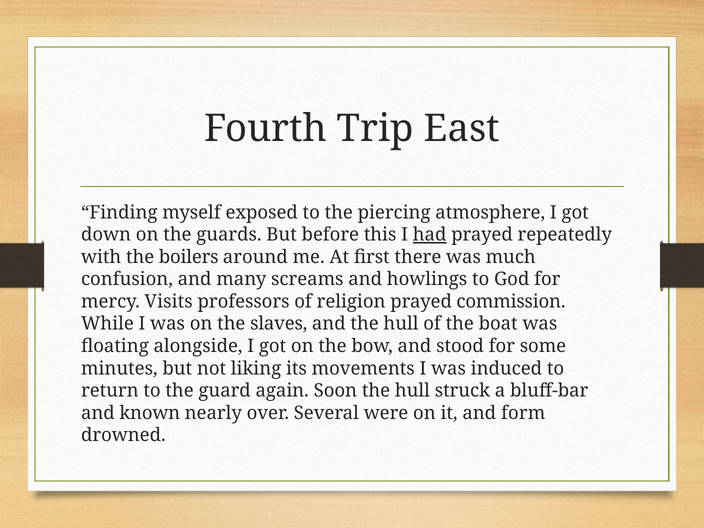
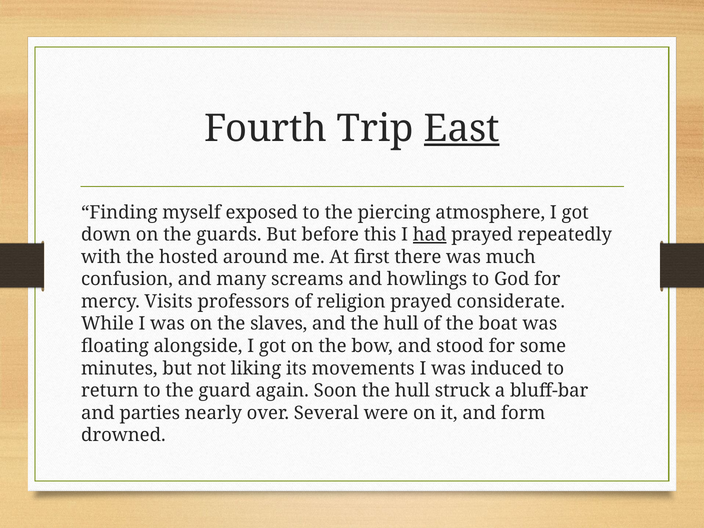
East underline: none -> present (462, 128)
boilers: boilers -> hosted (189, 257)
commission: commission -> considerate (511, 302)
known: known -> parties (150, 413)
